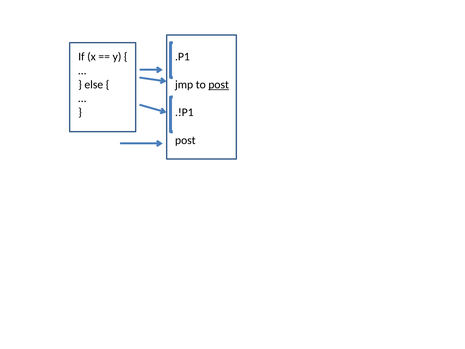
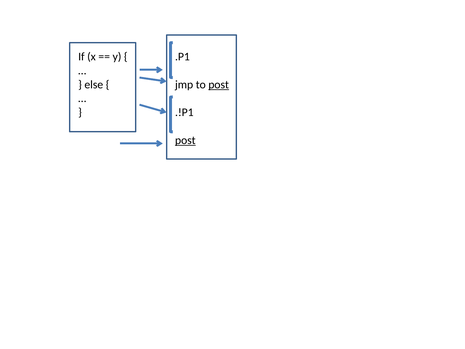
post underline: none -> present (185, 140)
